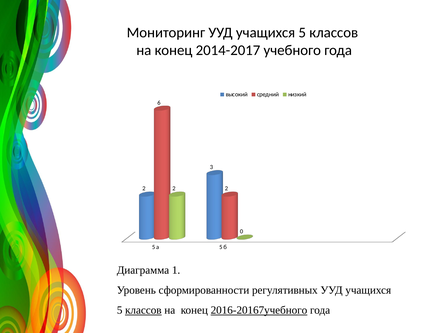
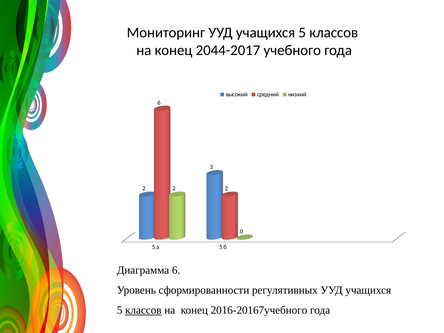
2014-2017: 2014-2017 -> 2044-2017 (228, 50)
Диаграмма 1: 1 -> 6 (176, 270)
2016-20167учебного underline: present -> none (259, 310)
